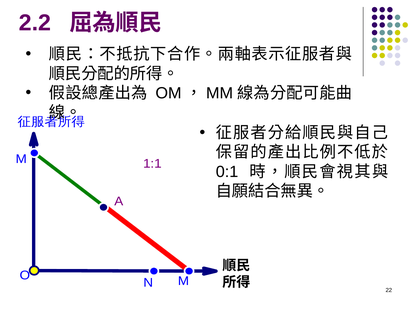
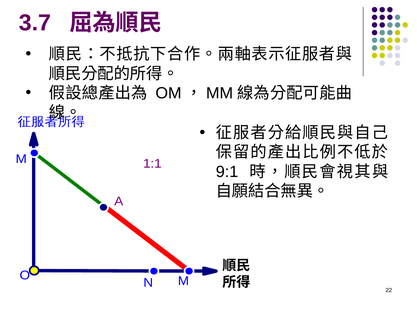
2.2: 2.2 -> 3.7 (35, 23)
0:1: 0:1 -> 9:1 (227, 172)
